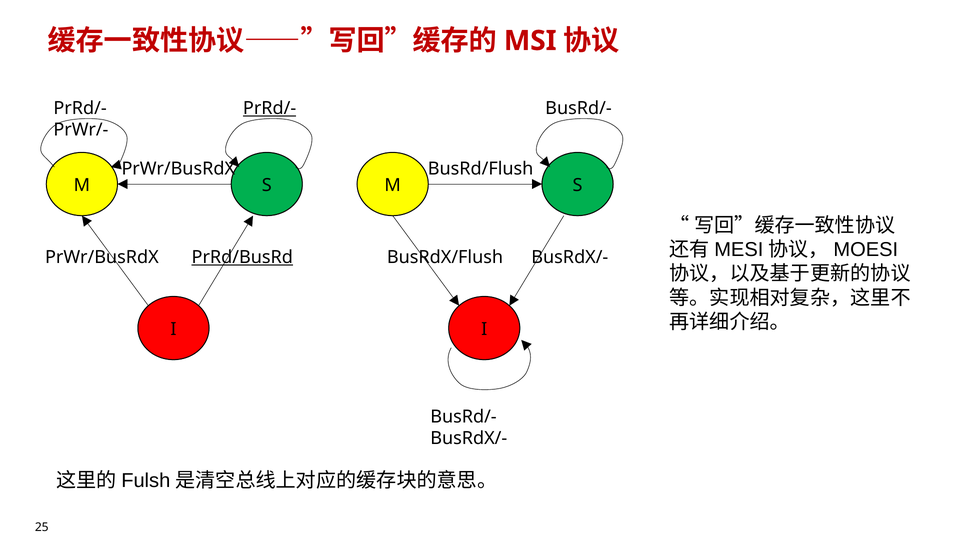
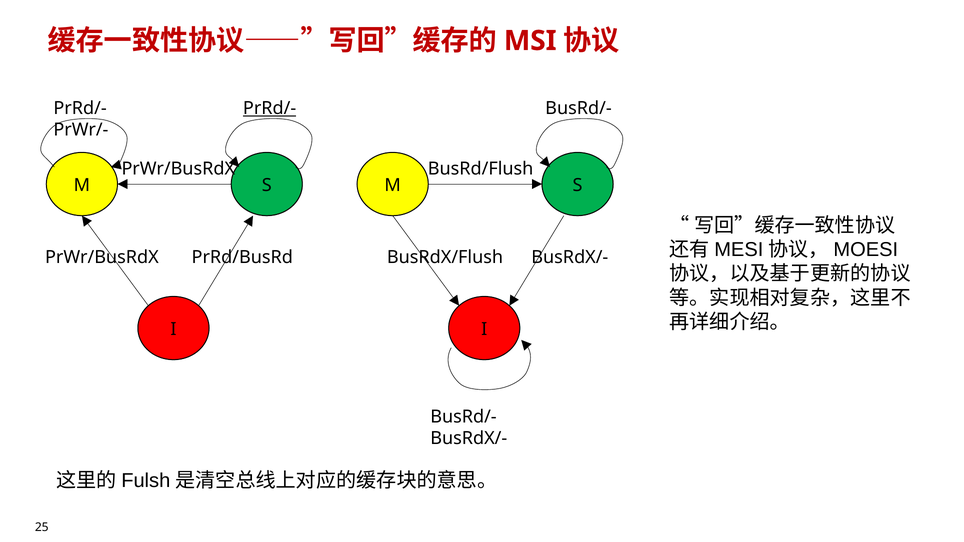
PrRd/BusRd underline: present -> none (242, 257)
